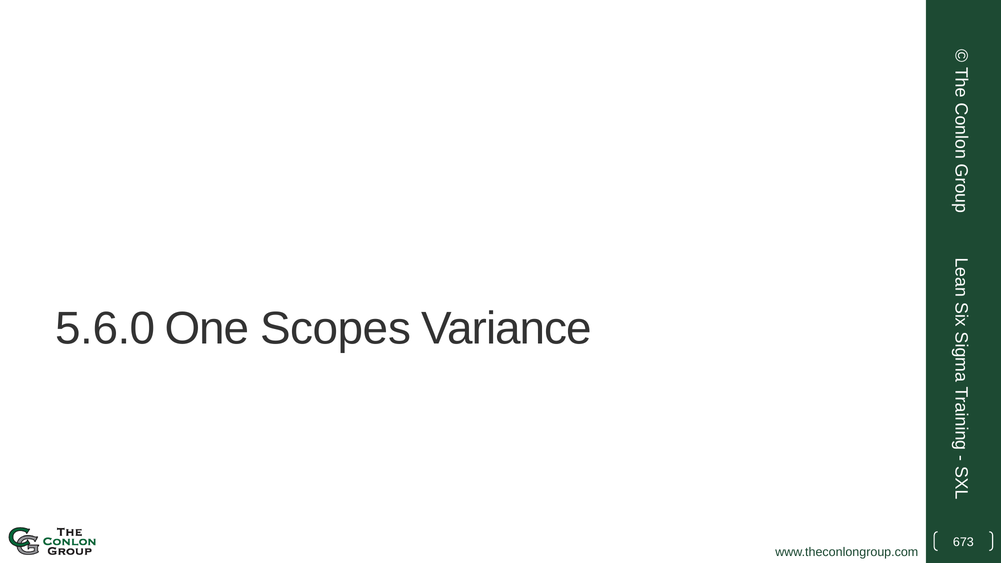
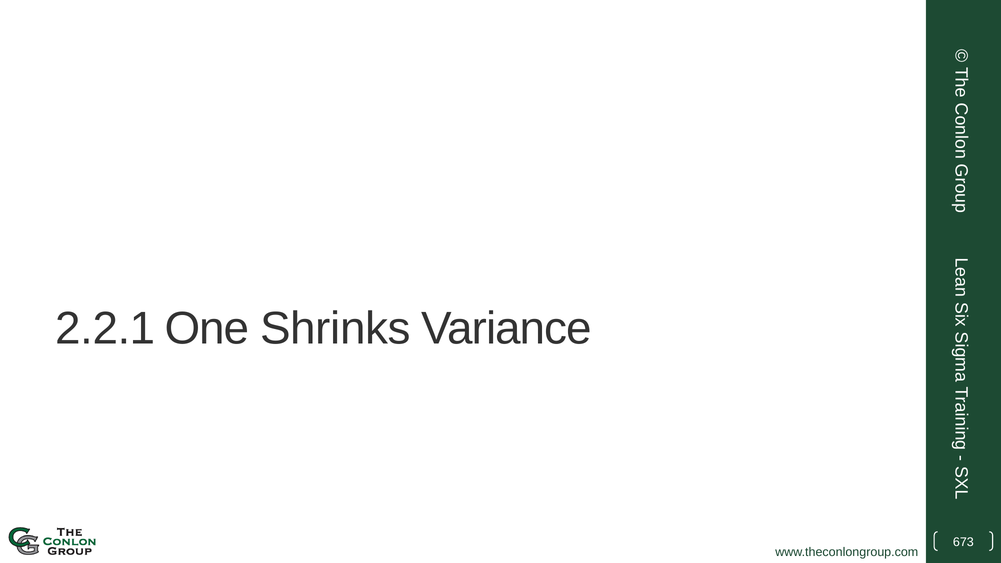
5.6.0: 5.6.0 -> 2.2.1 (105, 329)
Scopes: Scopes -> Shrinks (335, 329)
